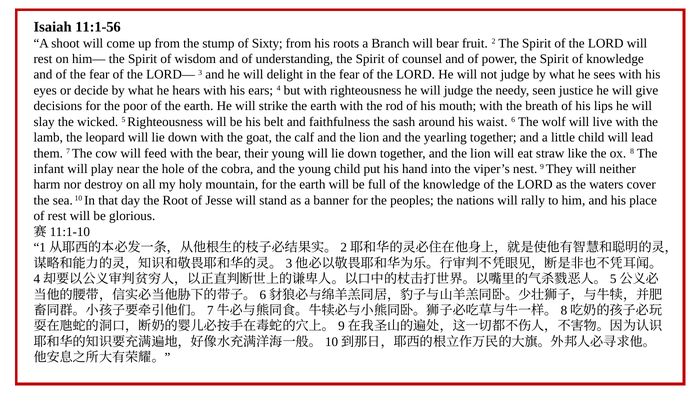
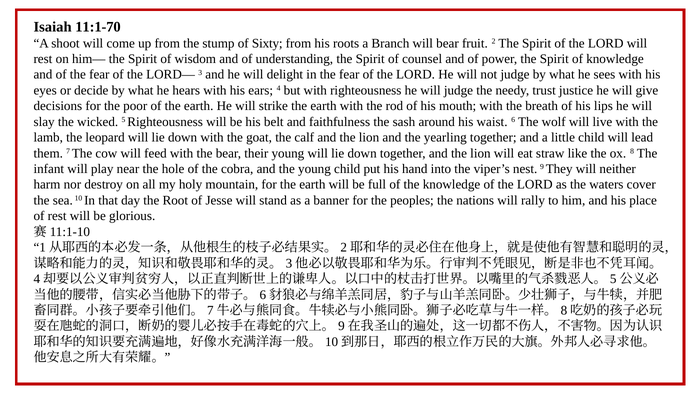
11:1-56: 11:1-56 -> 11:1-70 (98, 27)
seen: seen -> trust (544, 90)
